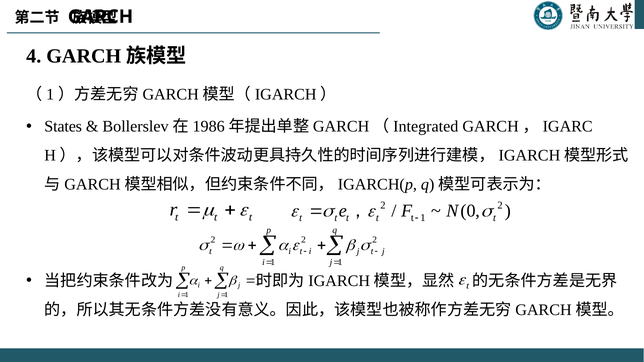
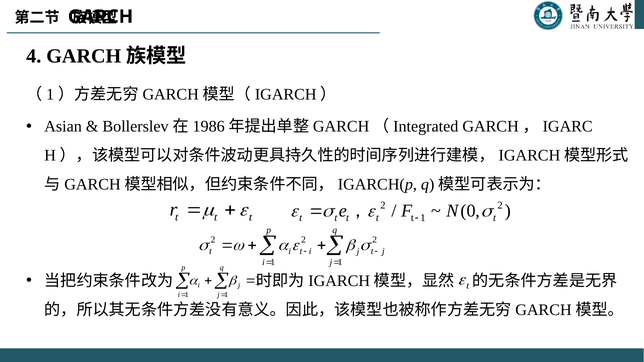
States: States -> Asian (63, 127)
